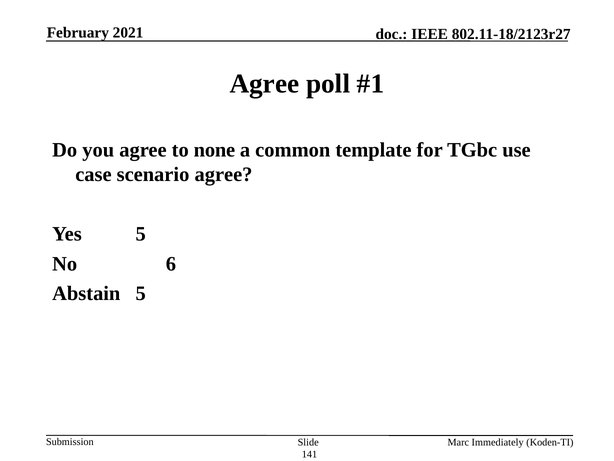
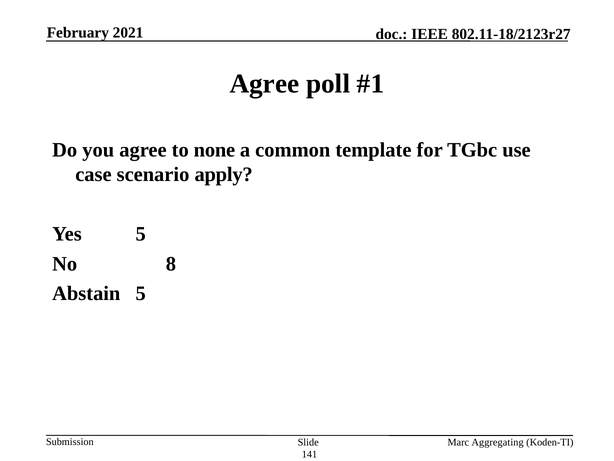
scenario agree: agree -> apply (224, 174)
6: 6 -> 8 (171, 263)
Immediately: Immediately -> Aggregating (498, 442)
